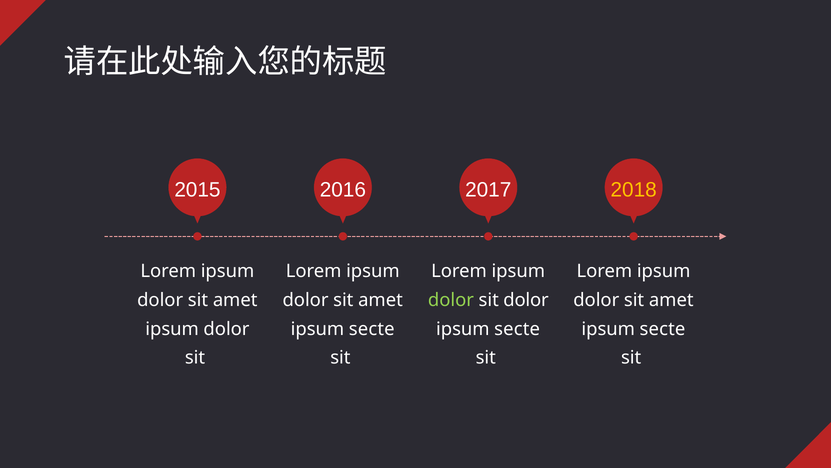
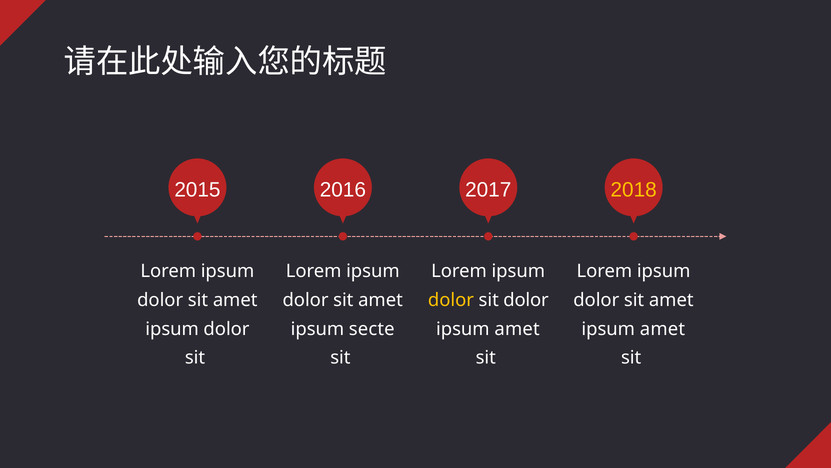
dolor colour: light green -> yellow (451, 300)
secte: secte -> amet (517, 329)
secte: secte -> amet (662, 329)
